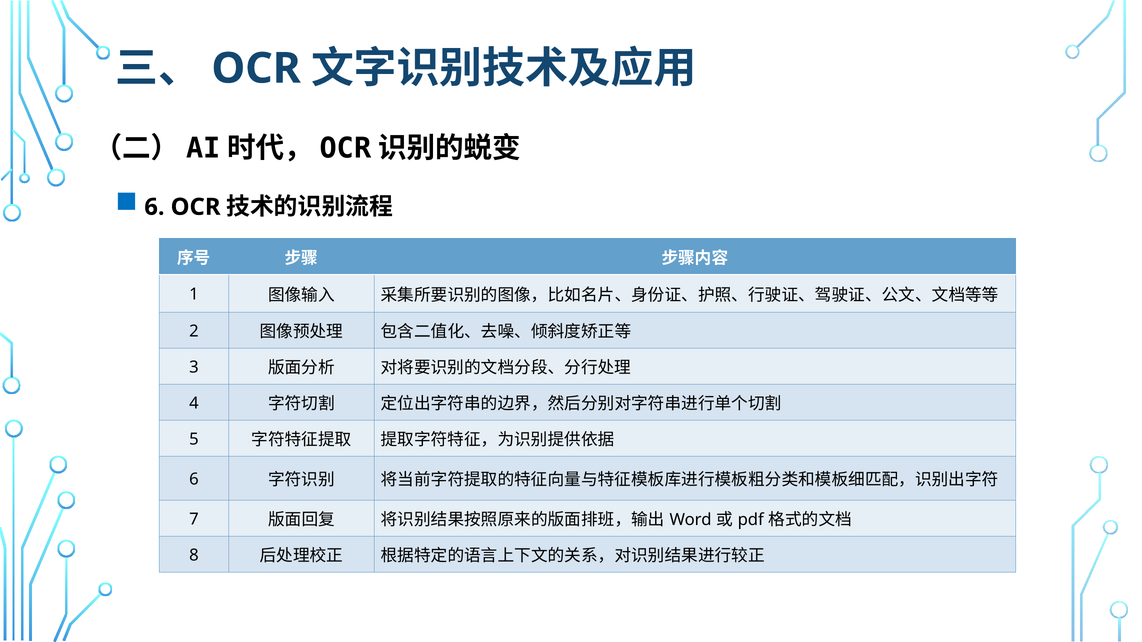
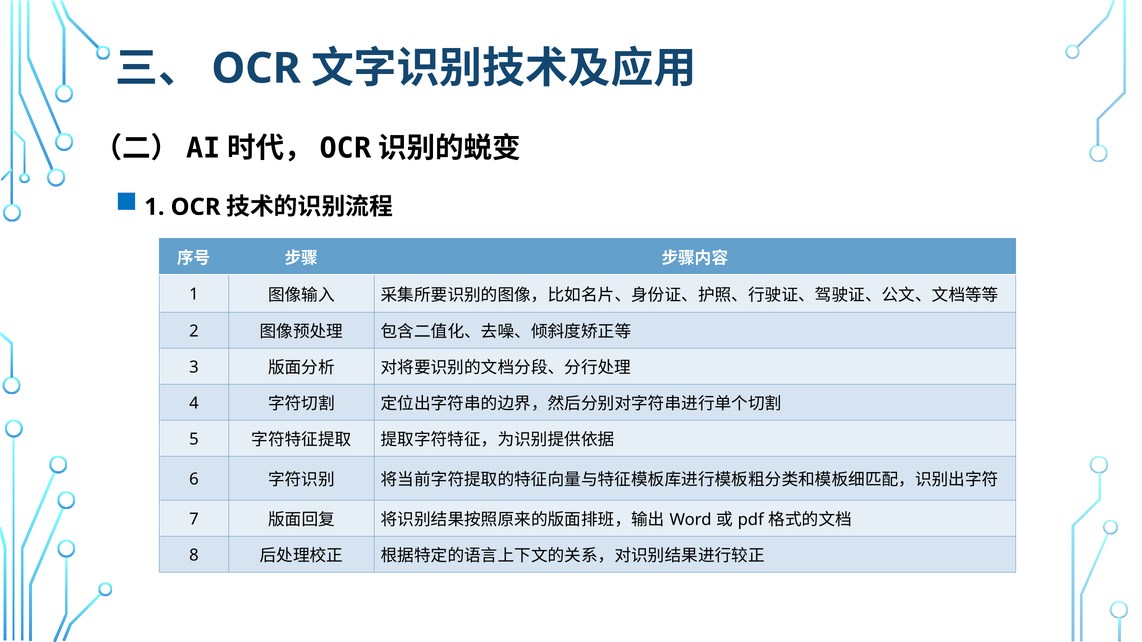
6: 6 -> 1 (154, 207)
